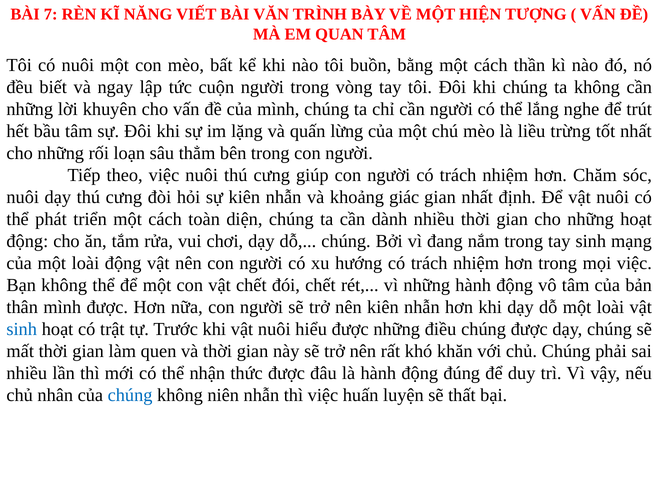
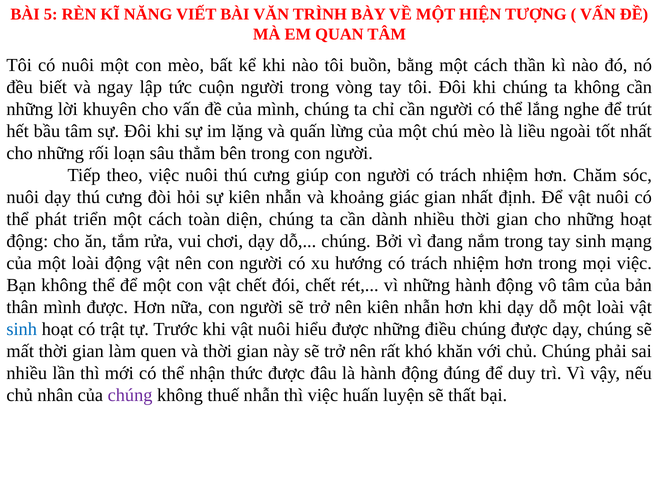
7: 7 -> 5 (51, 14)
trừng: trừng -> ngoài (571, 131)
chúng colour: blue -> purple (130, 395)
niên: niên -> thuế (223, 395)
